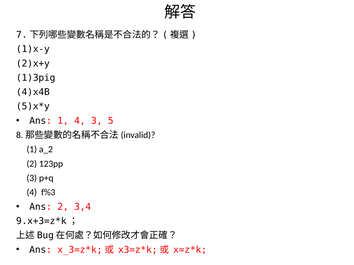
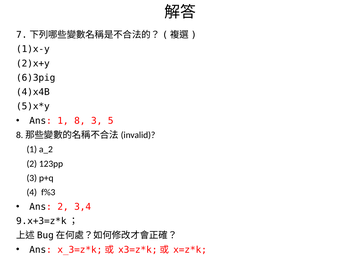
1)3pig: 1)3pig -> 6)3pig (36, 78)
1 4: 4 -> 8 (80, 121)
